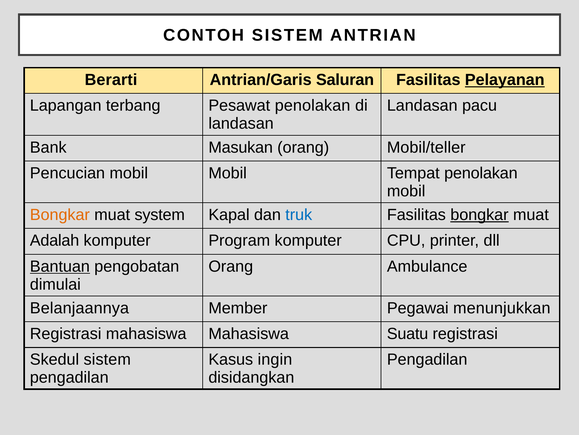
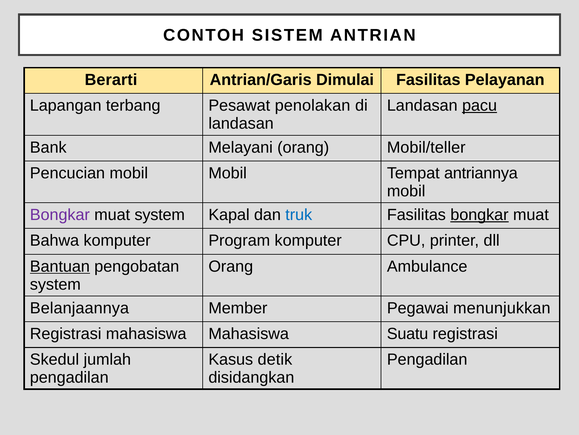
Saluran: Saluran -> Dimulai (345, 80)
Pelayanan underline: present -> none (505, 80)
pacu underline: none -> present (480, 105)
Masukan: Masukan -> Melayani (241, 147)
Tempat penolakan: penolakan -> antriannya (481, 173)
Bongkar colour: orange -> purple (60, 215)
Adalah: Adalah -> Bahwa (54, 240)
dimulai: dimulai -> system (55, 284)
Skedul sistem: sistem -> jumlah (107, 359)
ingin: ingin -> detik (275, 359)
